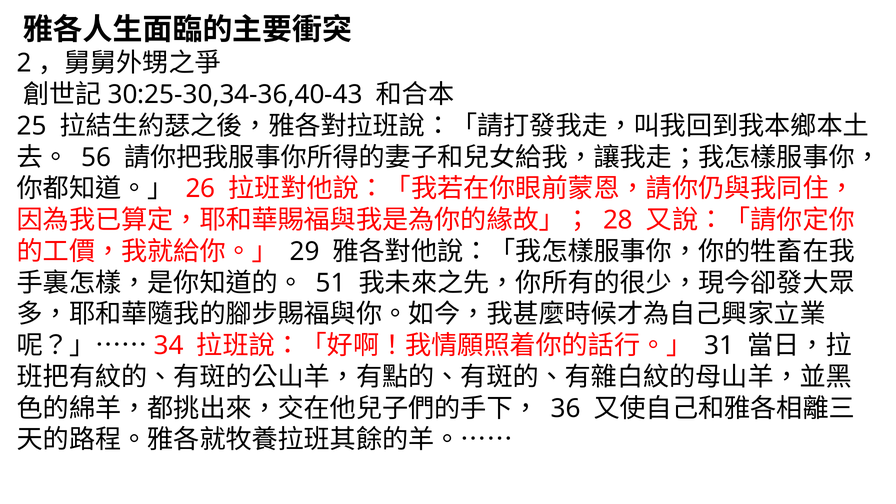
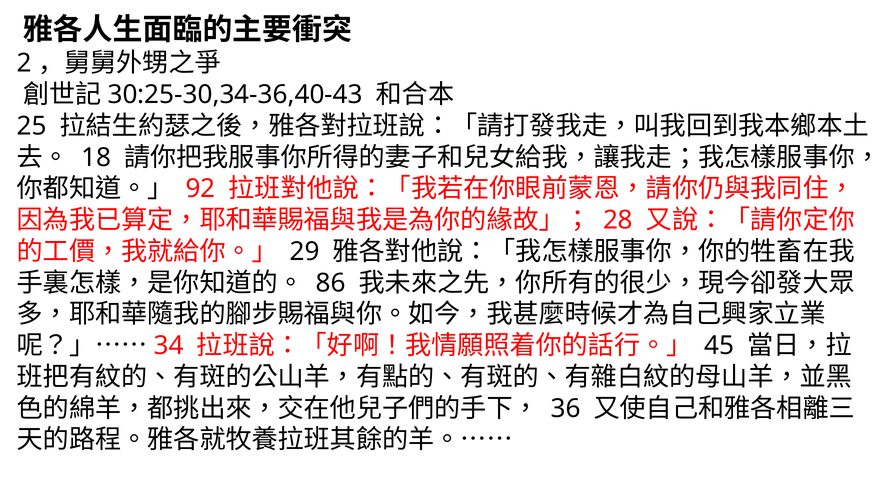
56: 56 -> 18 (96, 157)
26: 26 -> 92 (200, 189)
51: 51 -> 86 (331, 283)
31: 31 -> 45 (719, 346)
